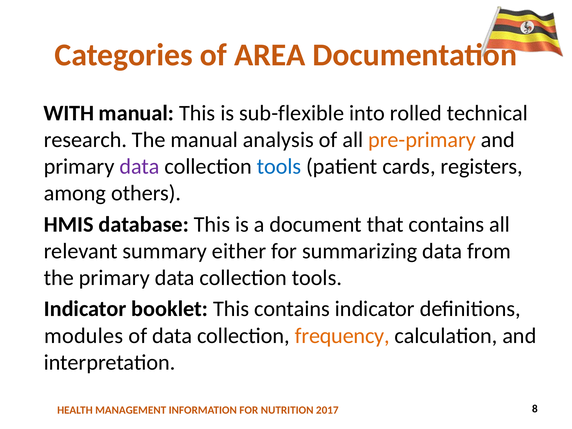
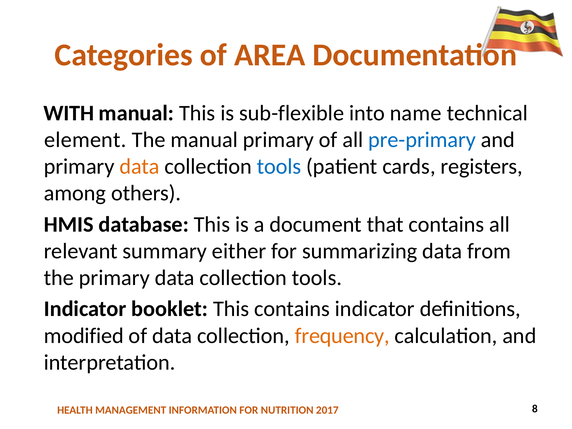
rolled: rolled -> name (416, 113)
research: research -> element (85, 140)
manual analysis: analysis -> primary (278, 140)
pre-primary colour: orange -> blue (422, 140)
data colour: purple -> orange (140, 167)
modules: modules -> modified (84, 336)
